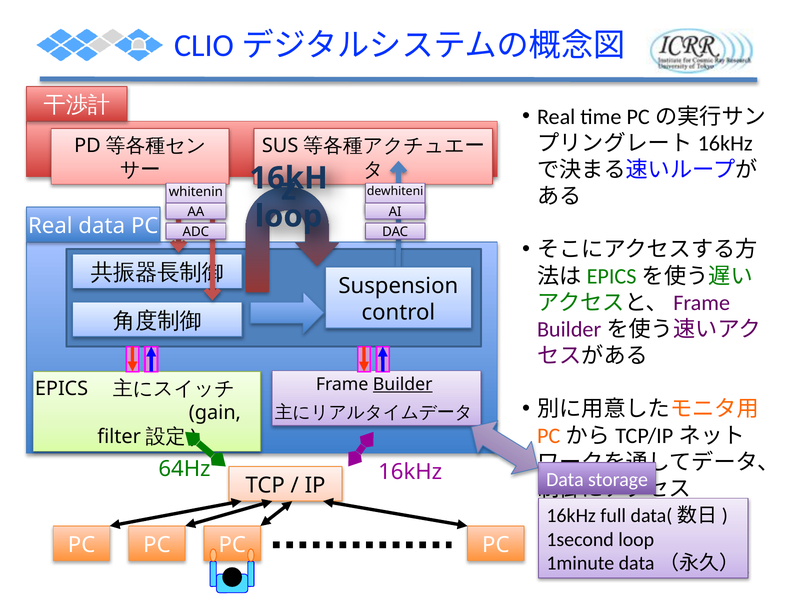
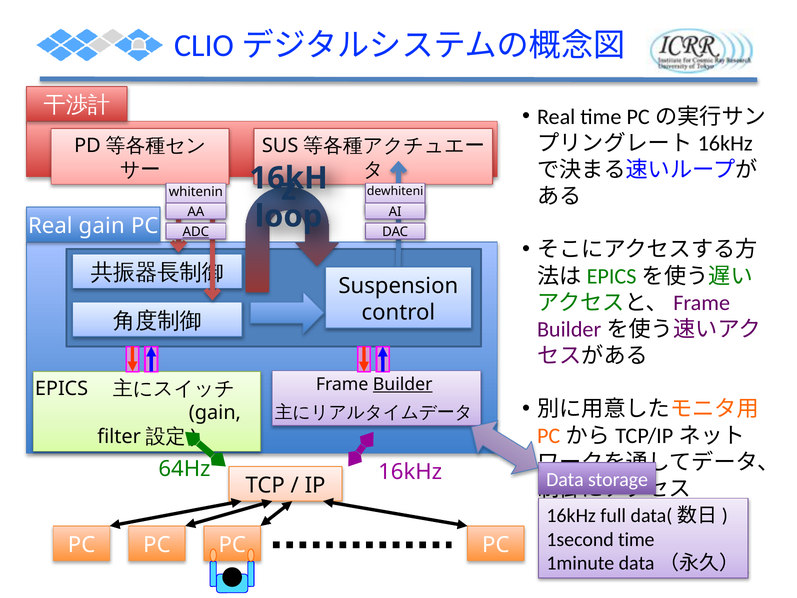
Real data: data -> gain (102, 226)
ADC underline: none -> present (196, 232)
1second loop: loop -> time (636, 539)
